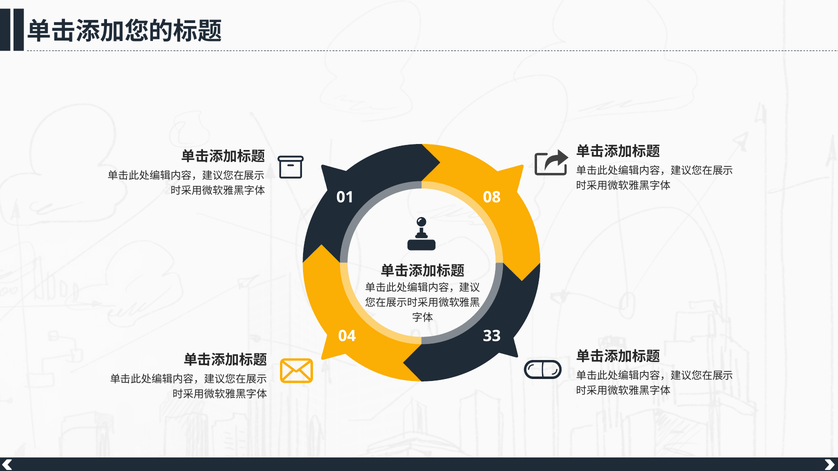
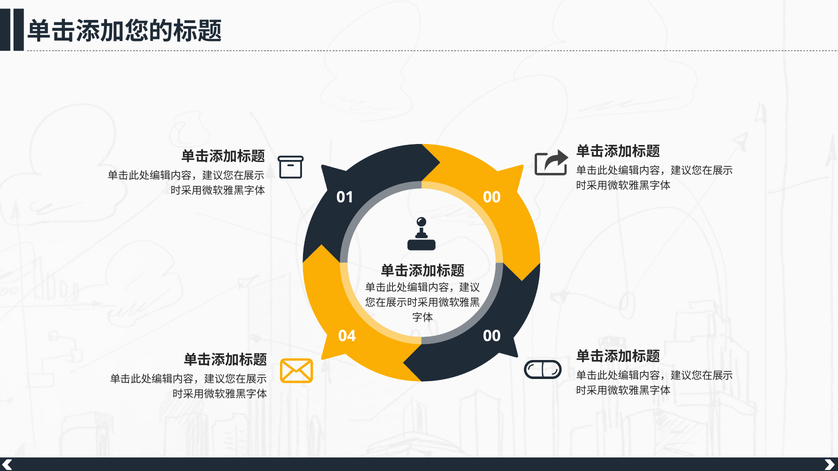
01 08: 08 -> 00 (492, 197)
04 33: 33 -> 00 (492, 336)
